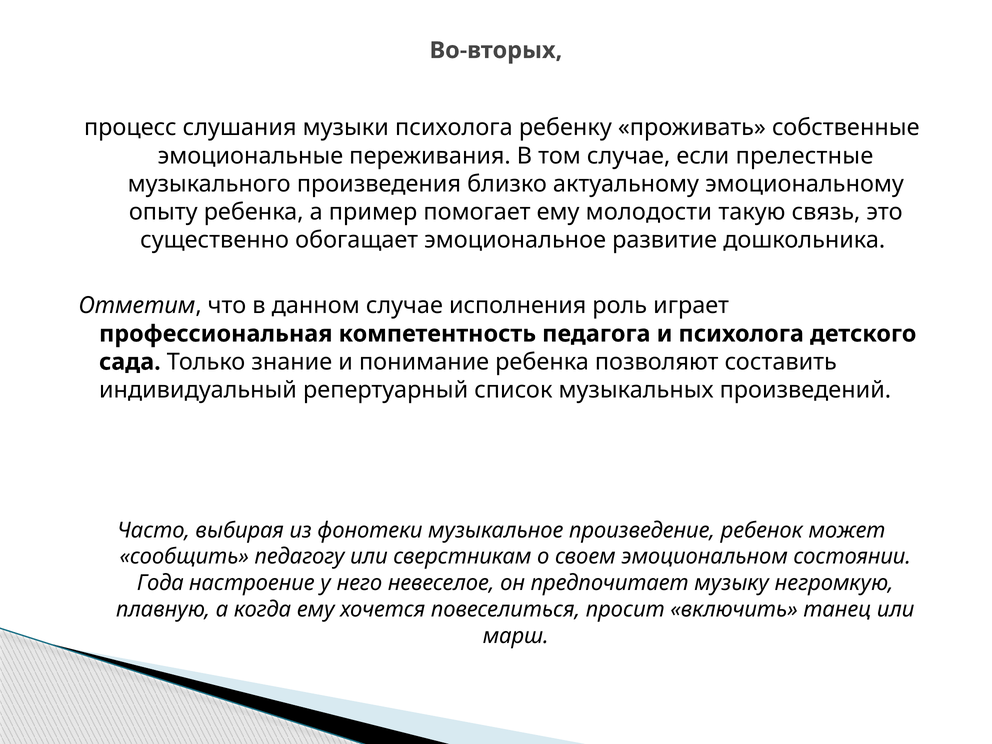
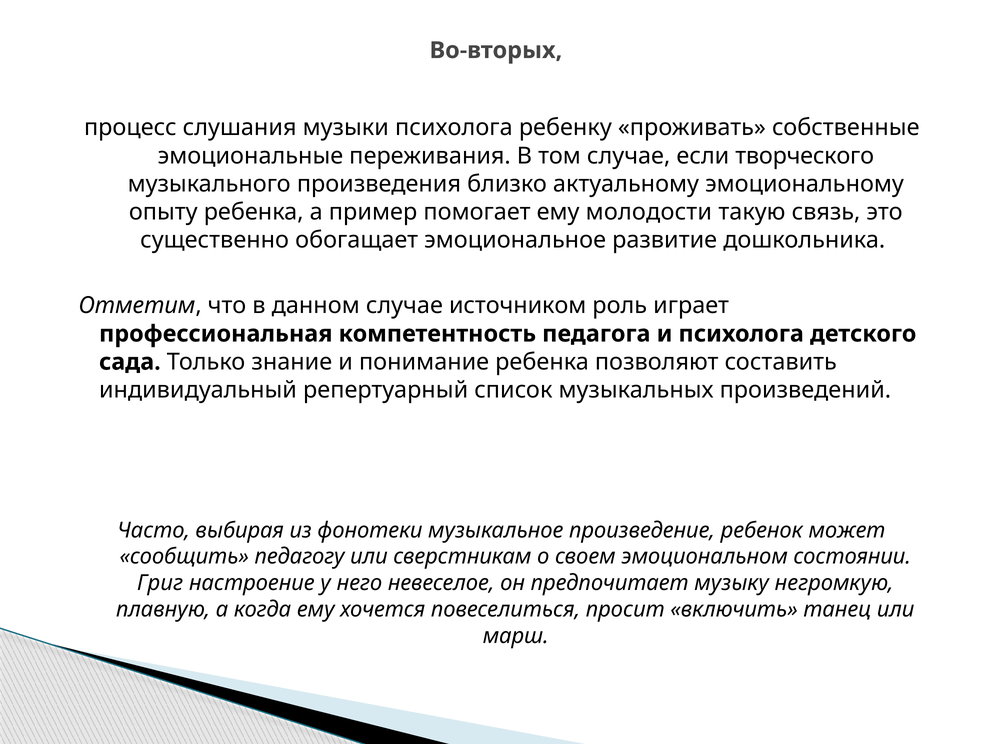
прелестные: прелестные -> творческого (805, 156)
исполнения: исполнения -> источником (518, 306)
Года: Года -> Григ (160, 583)
